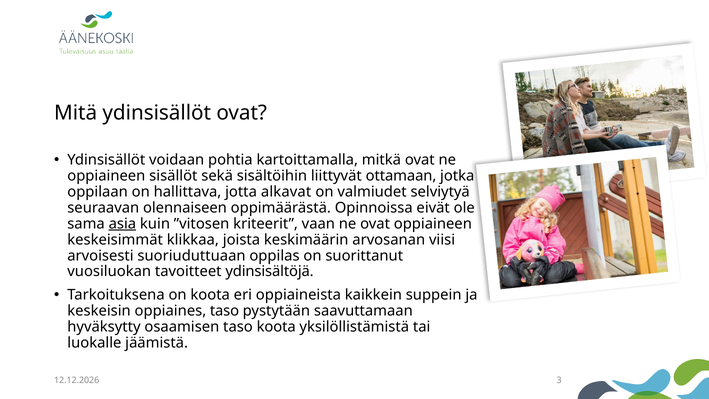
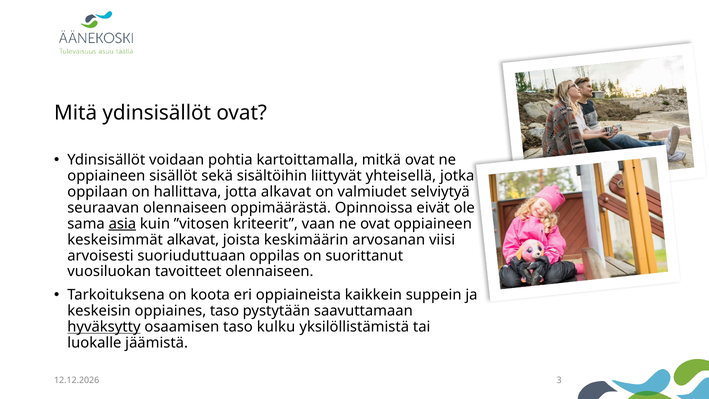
ottamaan: ottamaan -> yhteisellä (401, 176)
keskeisimmät klikkaa: klikkaa -> alkavat (193, 240)
tavoitteet ydinsisältöjä: ydinsisältöjä -> olennaiseen (269, 271)
hyväksytty underline: none -> present (104, 327)
taso koota: koota -> kulku (276, 327)
